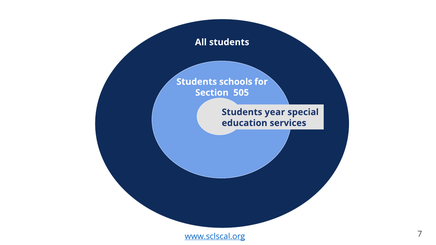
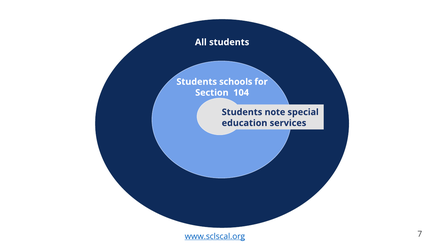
505: 505 -> 104 (241, 93)
year: year -> note (275, 112)
